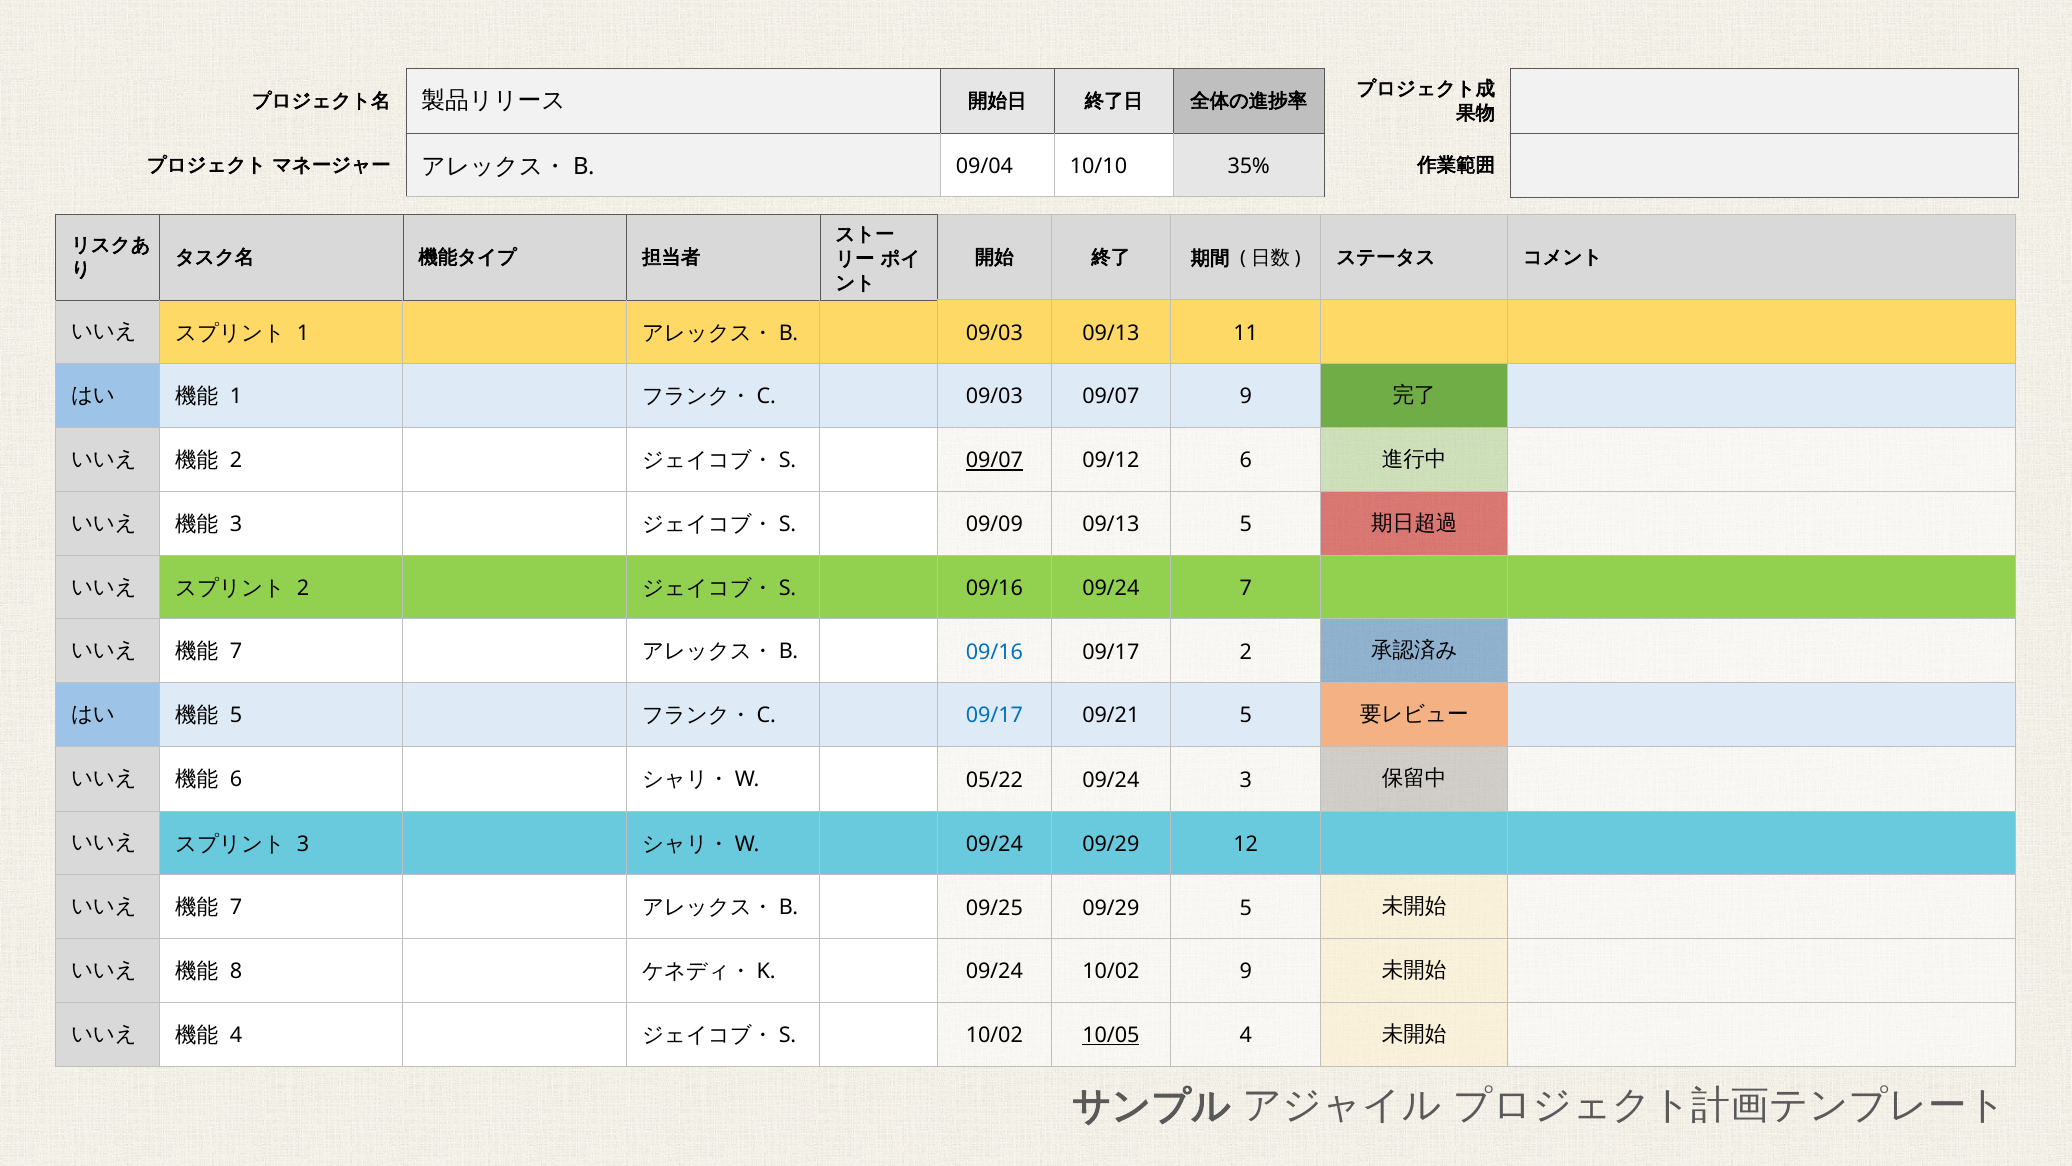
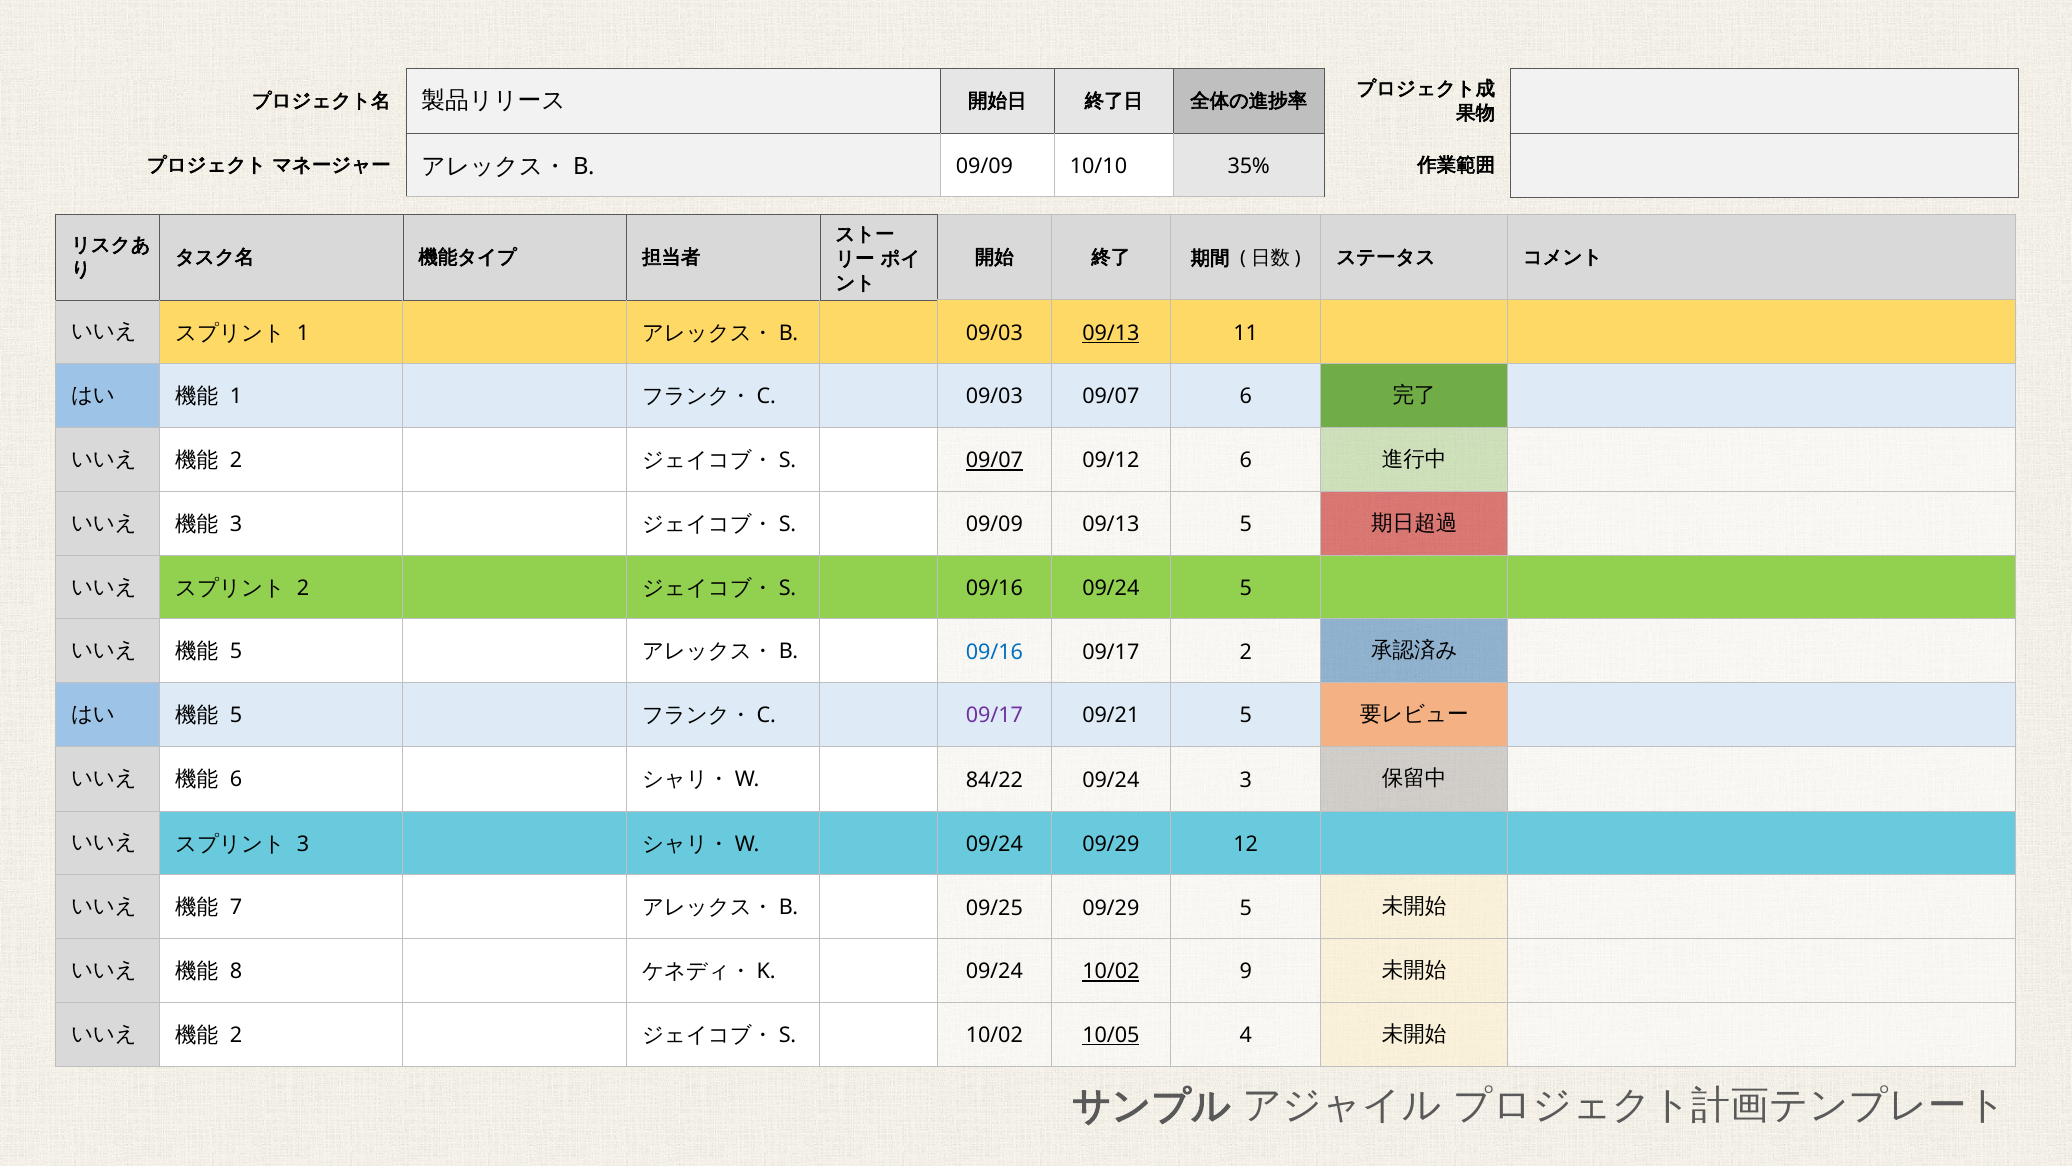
09/04: 09/04 -> 09/09 (984, 166)
09/13 underline: none -> present (1111, 333)
09/07 9: 9 -> 6 (1246, 397)
09/24 7: 7 -> 5 (1246, 588)
7: 7 -> 5 (236, 652)
09/17 colour: blue -> purple (994, 715)
05/22: 05/22 -> 84/22 (994, 780)
10/02 underline: none -> present (1111, 971)
4: 4 -> 2 (236, 1035)
